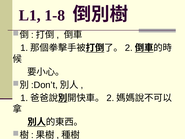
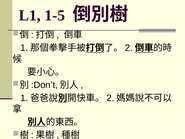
1-8: 1-8 -> 1-5 (55, 15)
